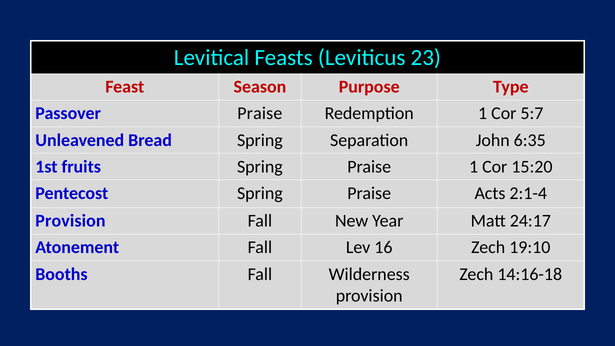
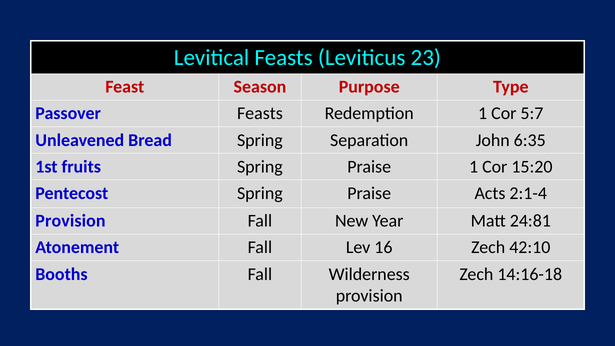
Passover Praise: Praise -> Feasts (260, 114)
24:17: 24:17 -> 24:81 (530, 221)
19:10: 19:10 -> 42:10 (530, 248)
